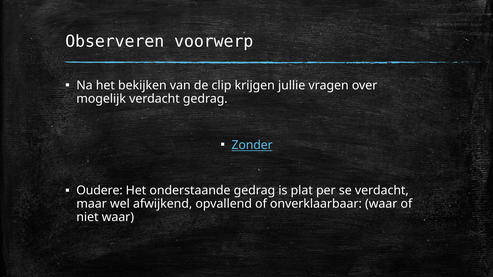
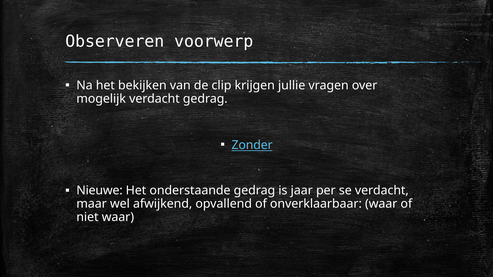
Oudere: Oudere -> Nieuwe (100, 191)
plat: plat -> jaar (302, 191)
